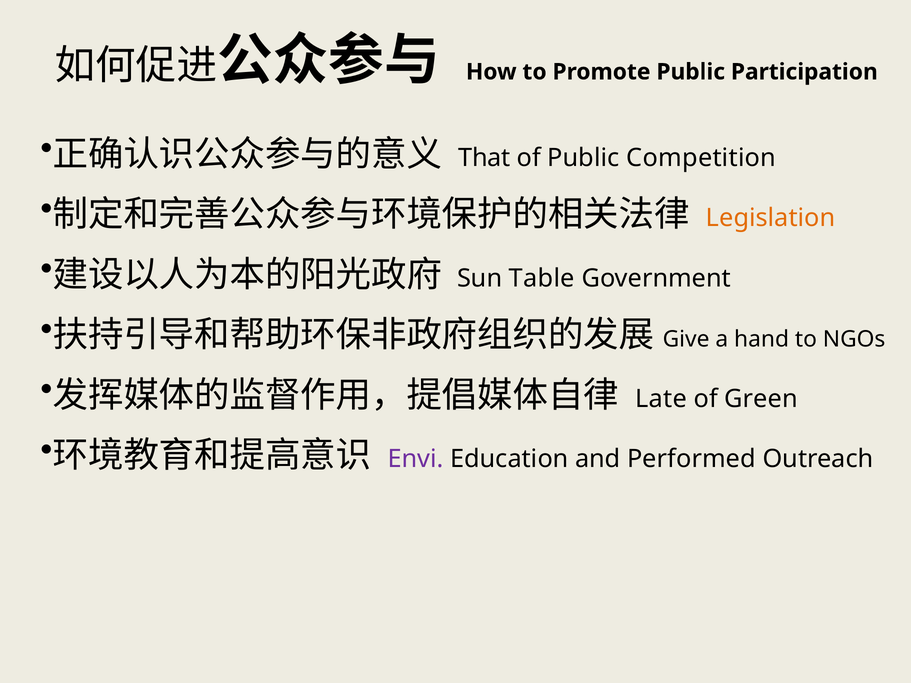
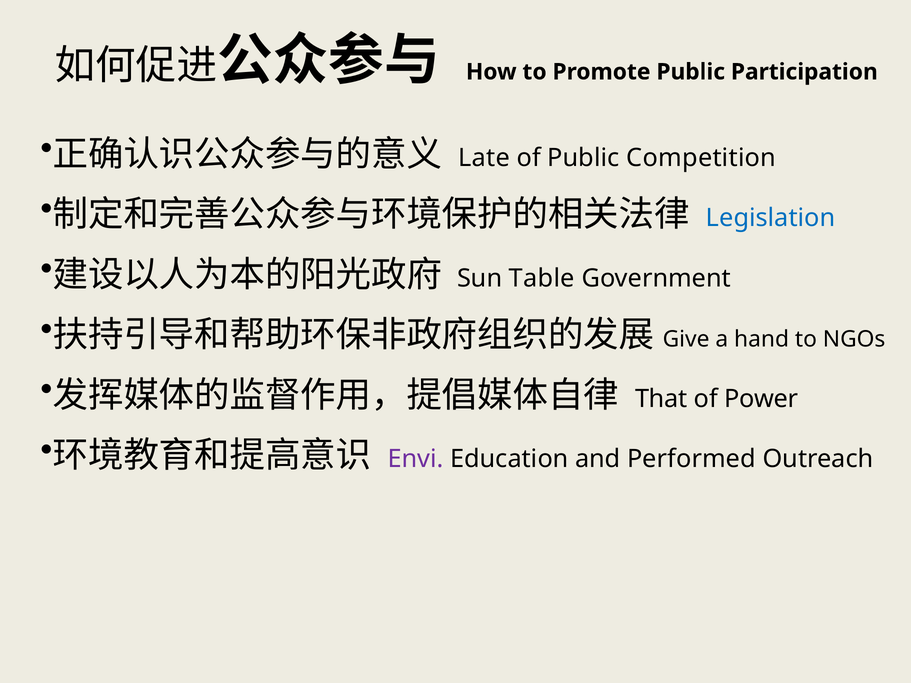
That: That -> Late (484, 158)
Legislation colour: orange -> blue (771, 218)
Late: Late -> That (661, 399)
Green: Green -> Power (761, 399)
